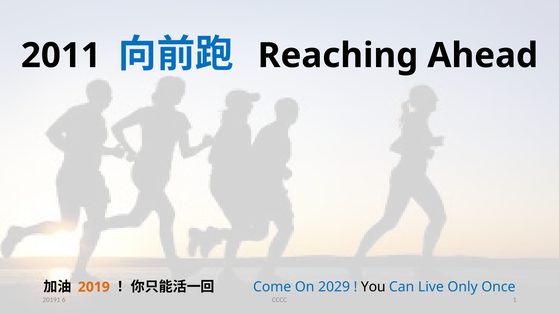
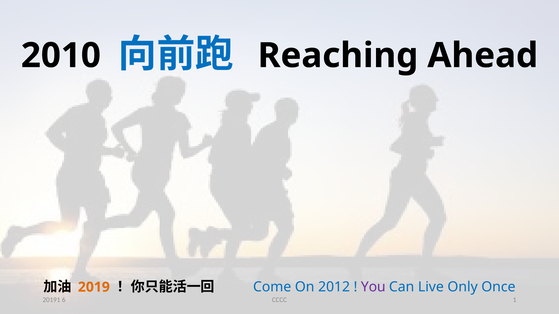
2011: 2011 -> 2010 (61, 56)
2029: 2029 -> 2012 (334, 287)
You colour: black -> purple (373, 287)
